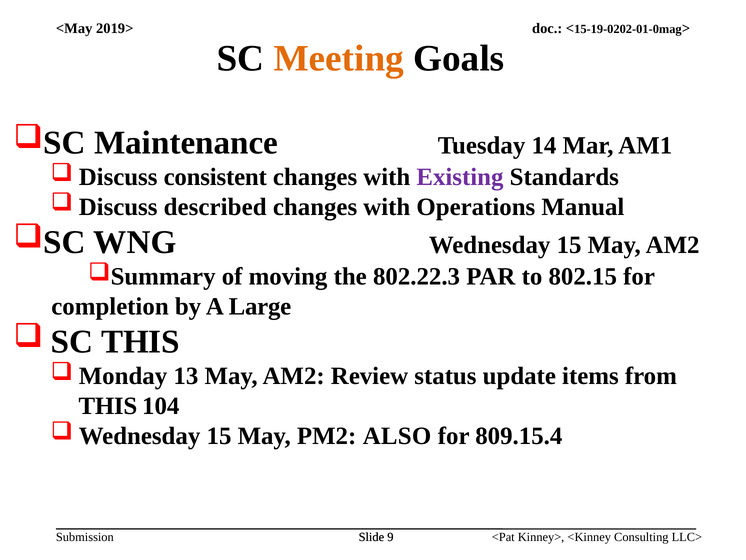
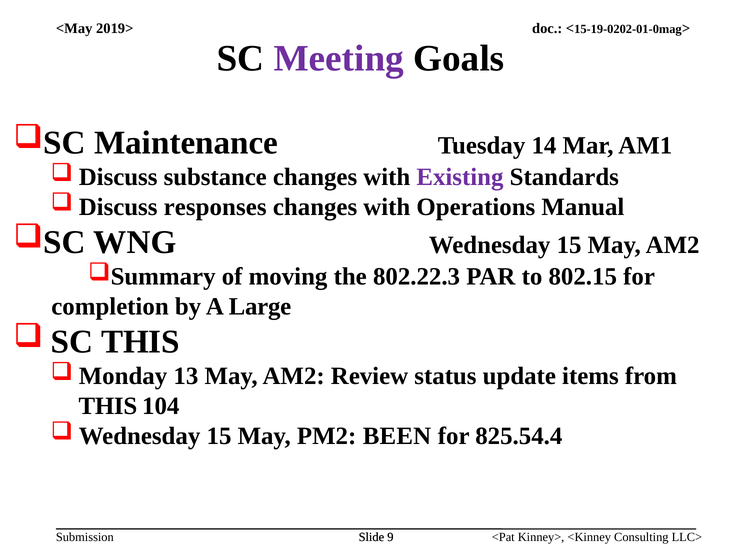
Meeting colour: orange -> purple (339, 59)
consistent: consistent -> substance (215, 177)
described: described -> responses (215, 207)
ALSO: ALSO -> BEEN (397, 435)
809.15.4: 809.15.4 -> 825.54.4 (519, 435)
